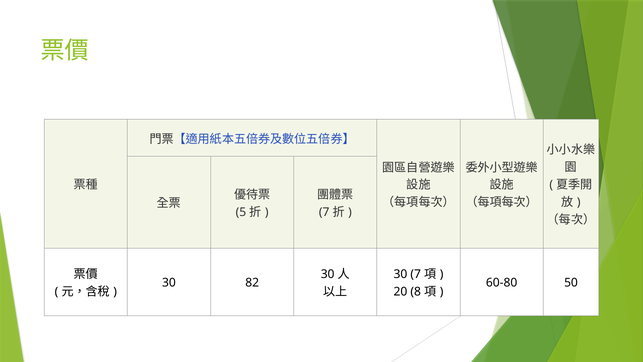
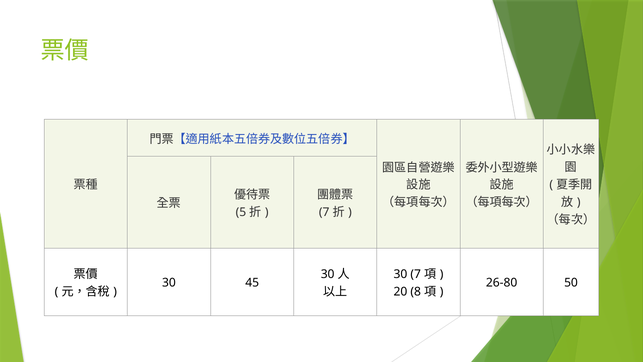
82: 82 -> 45 (252, 282)
60-80: 60-80 -> 26-80 (502, 282)
